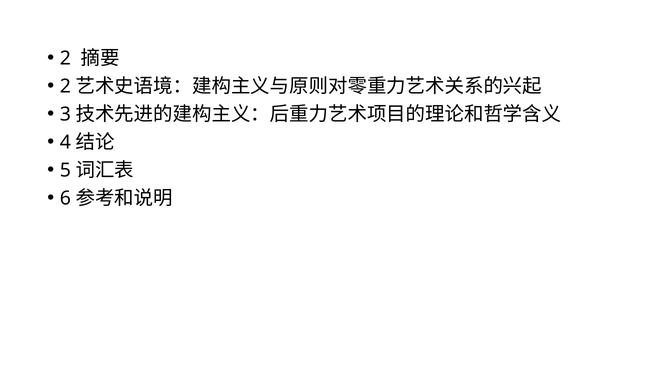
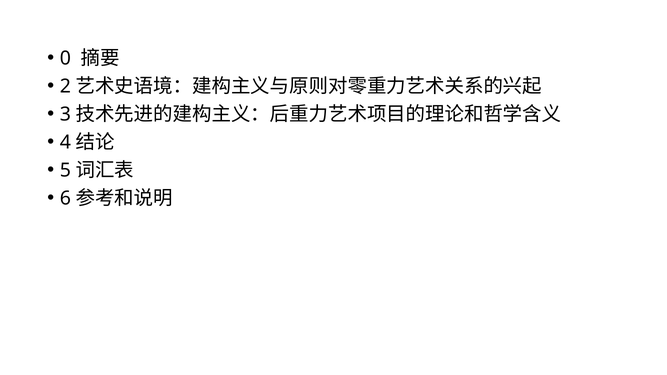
2: 2 -> 0 (65, 58)
